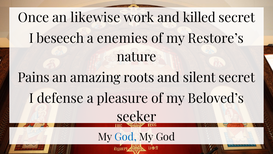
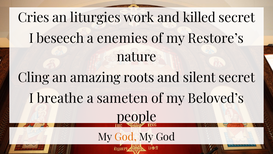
Once: Once -> Cries (34, 18)
likewise: likewise -> liturgies (95, 18)
Pains: Pains -> Cling (34, 77)
defense: defense -> breathe (60, 98)
pleasure: pleasure -> sameten (122, 98)
seeker: seeker -> people (137, 117)
God colour: blue -> orange (126, 137)
